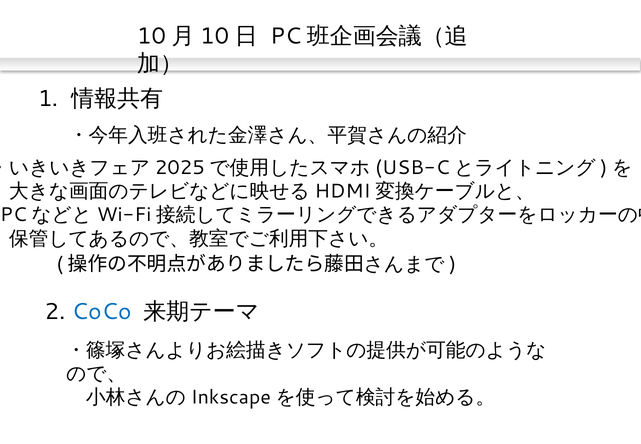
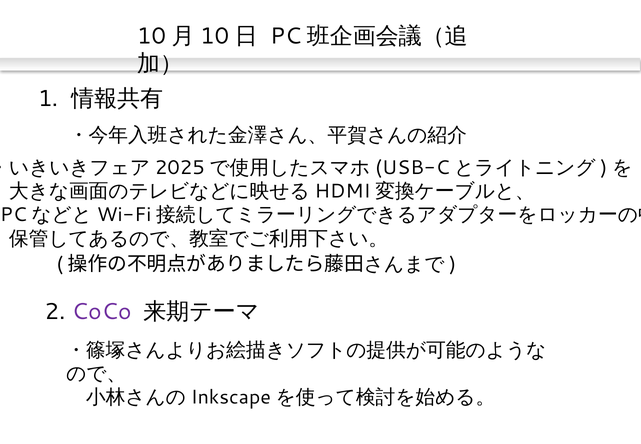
CoCo colour: blue -> purple (102, 312)
